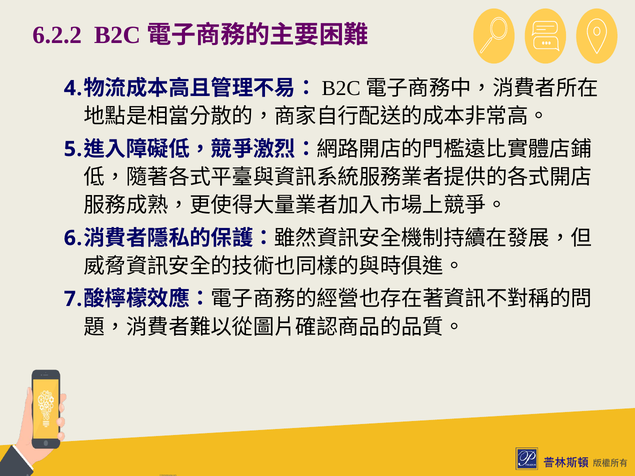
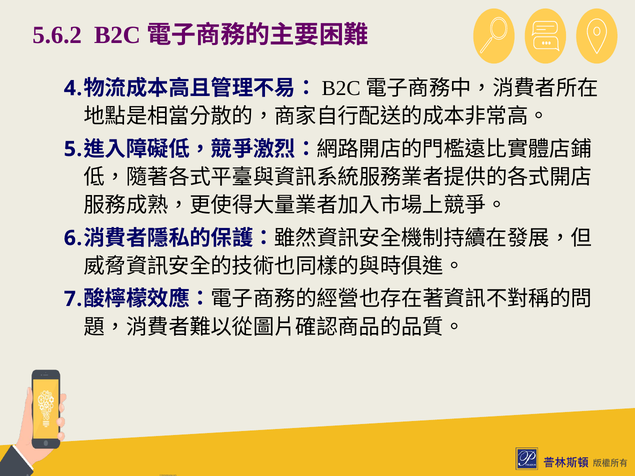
6.2.2: 6.2.2 -> 5.6.2 (57, 35)
